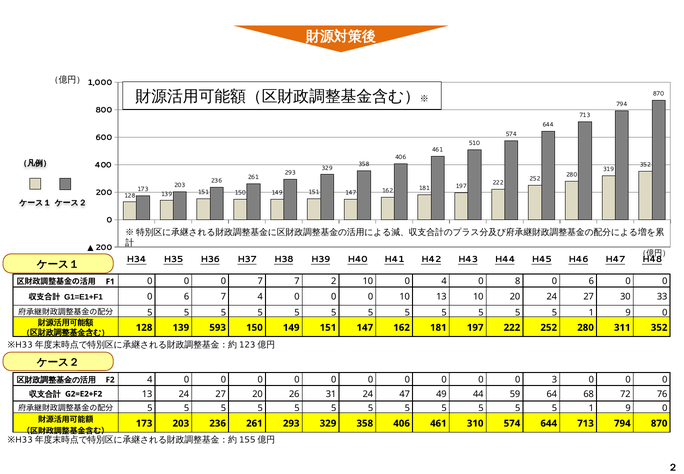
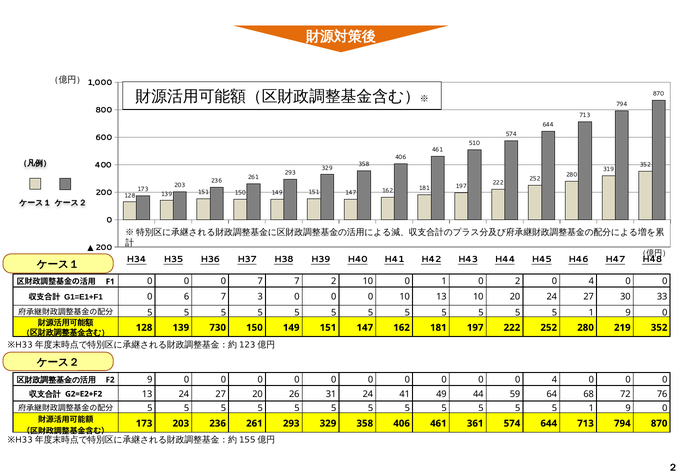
0 4: 4 -> 1 (444, 281)
0 8: 8 -> 2 (518, 281)
6: 6 -> 4 (591, 281)
7 4: 4 -> 3 (260, 297)
593: 593 -> 730 (218, 327)
311: 311 -> 219 (622, 327)
F2 4: 4 -> 9 (150, 380)
0 0 3: 3 -> 4 (554, 380)
47: 47 -> 41 (405, 394)
310: 310 -> 361 (475, 423)
